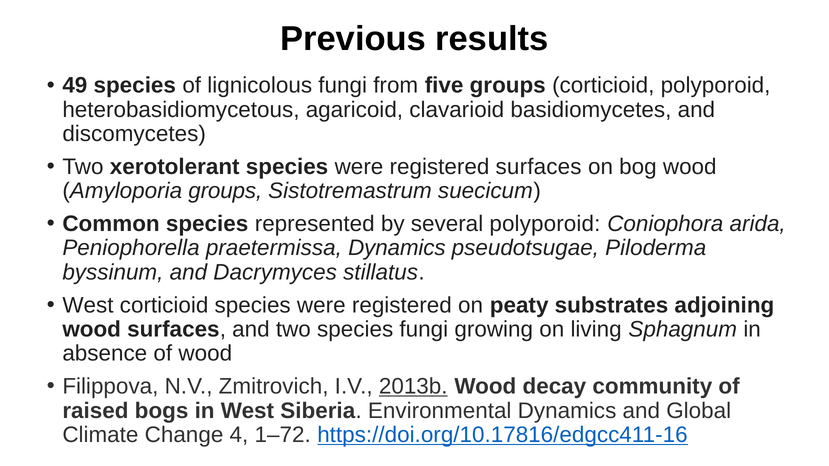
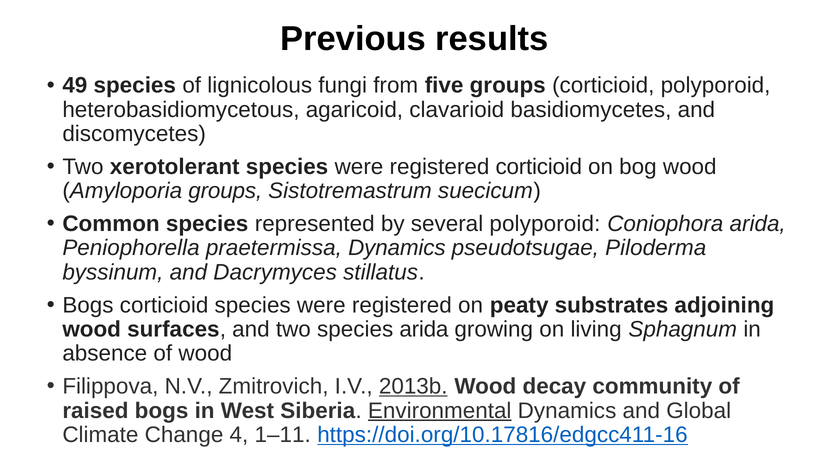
registered surfaces: surfaces -> corticioid (539, 167)
West: West -> Bogs (88, 305)
species fungi: fungi -> arida (424, 330)
Environmental underline: none -> present (440, 411)
1–72: 1–72 -> 1–11 (283, 435)
